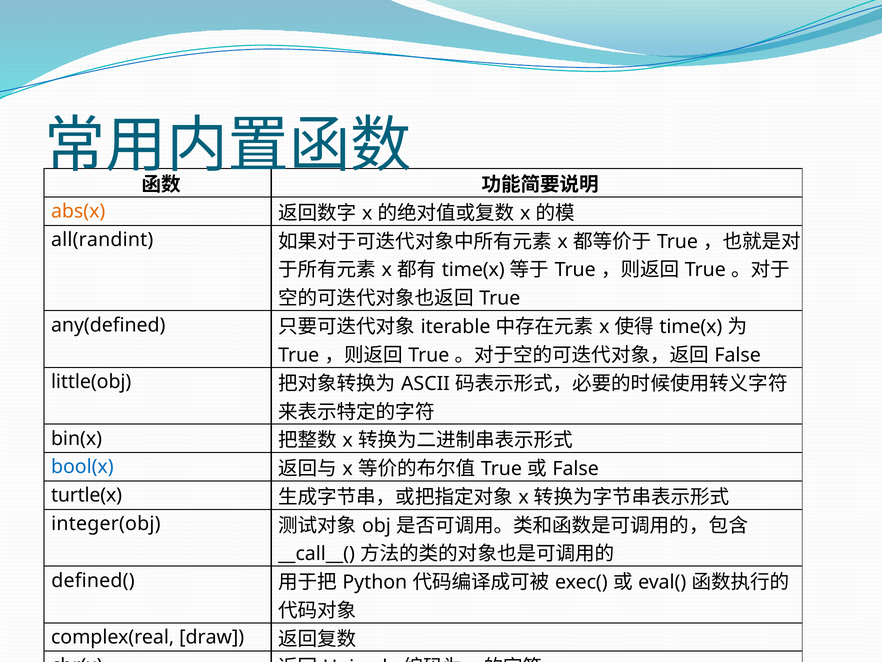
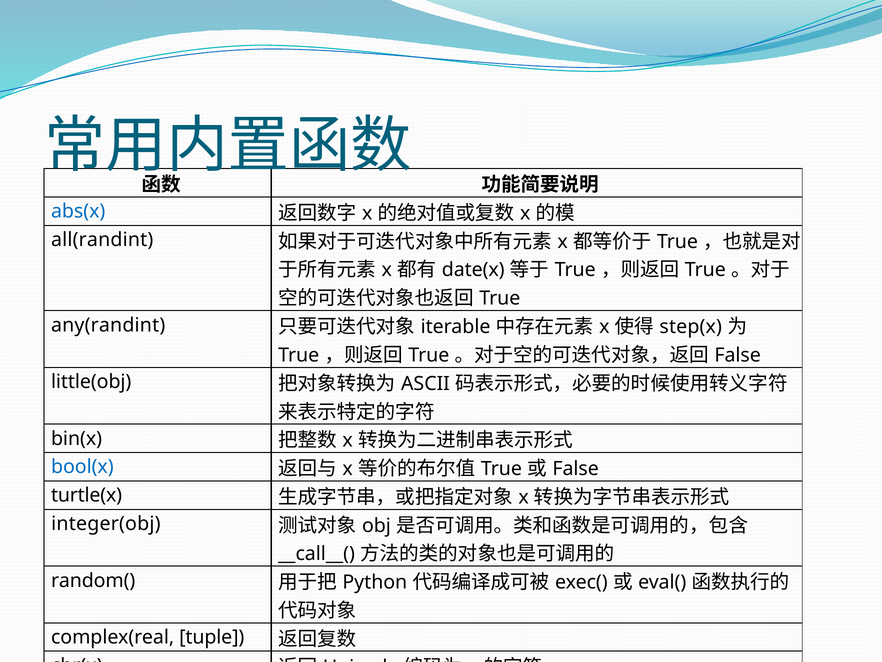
abs(x colour: orange -> blue (78, 211)
time(x: time(x -> date(x (473, 270)
any(defined: any(defined -> any(randint (108, 325)
time(x: time(x -> step(x (691, 327)
defined(: defined( -> random( (93, 580)
draw: draw -> tuple (212, 637)
